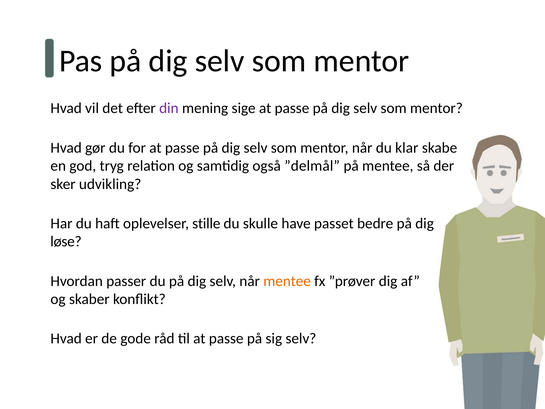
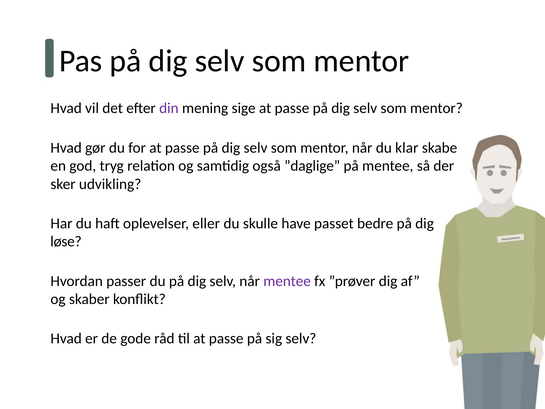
”delmål: ”delmål -> ”daglige (312, 166)
stille: stille -> eller (206, 223)
mentee colour: orange -> purple (287, 281)
